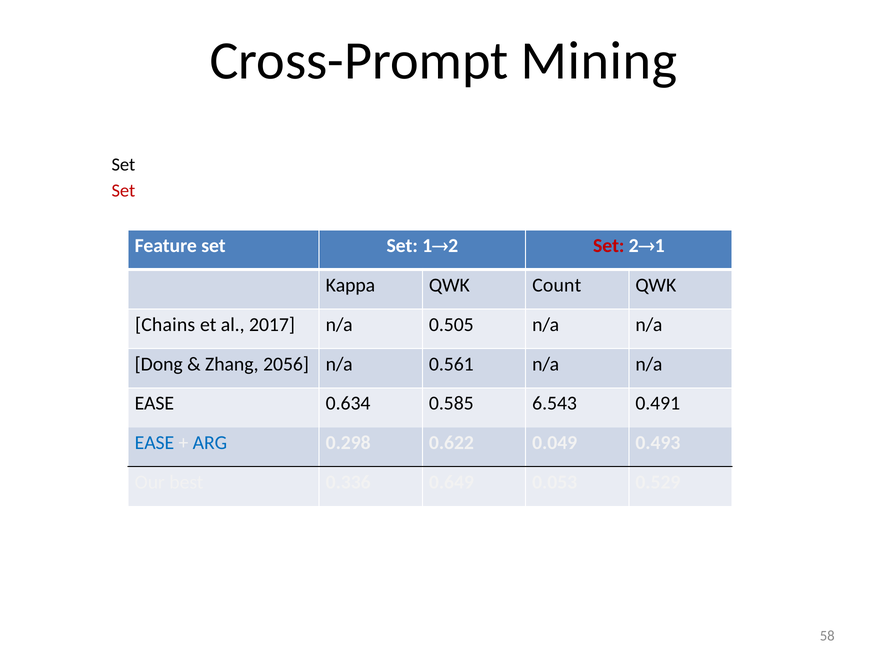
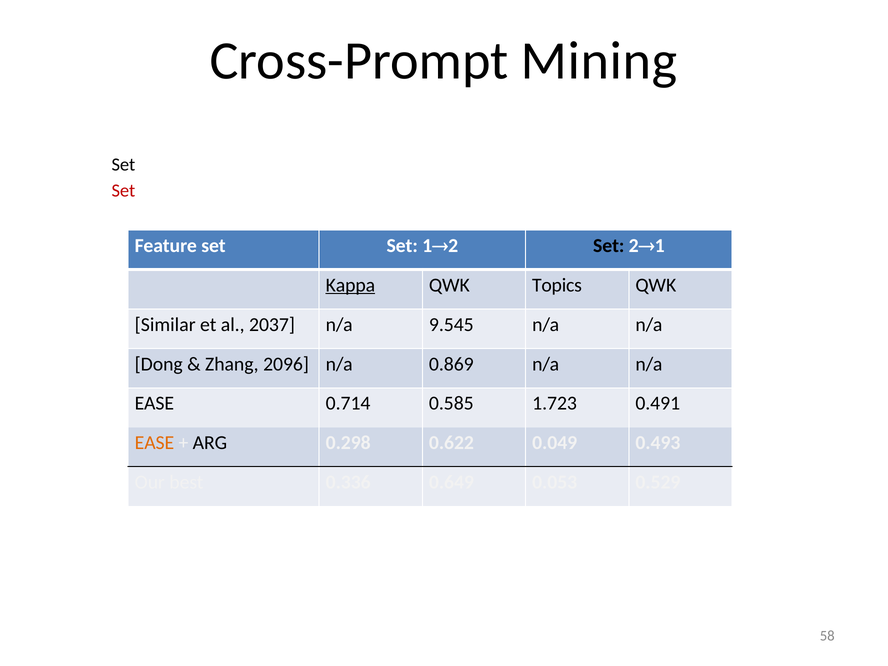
Set colour: red -> black (609, 246)
Kappa underline: none -> present (350, 285)
Count: Count -> Topics (557, 285)
Chains: Chains -> Similar (165, 325)
2017: 2017 -> 2037 (272, 325)
0.505: 0.505 -> 9.545 (451, 325)
2056: 2056 -> 2096 (286, 364)
0.561: 0.561 -> 0.869 (451, 364)
0.634: 0.634 -> 0.714 (348, 403)
6.543: 6.543 -> 1.723 (555, 403)
EASE colour: blue -> orange (154, 443)
ARG colour: blue -> black (210, 443)
